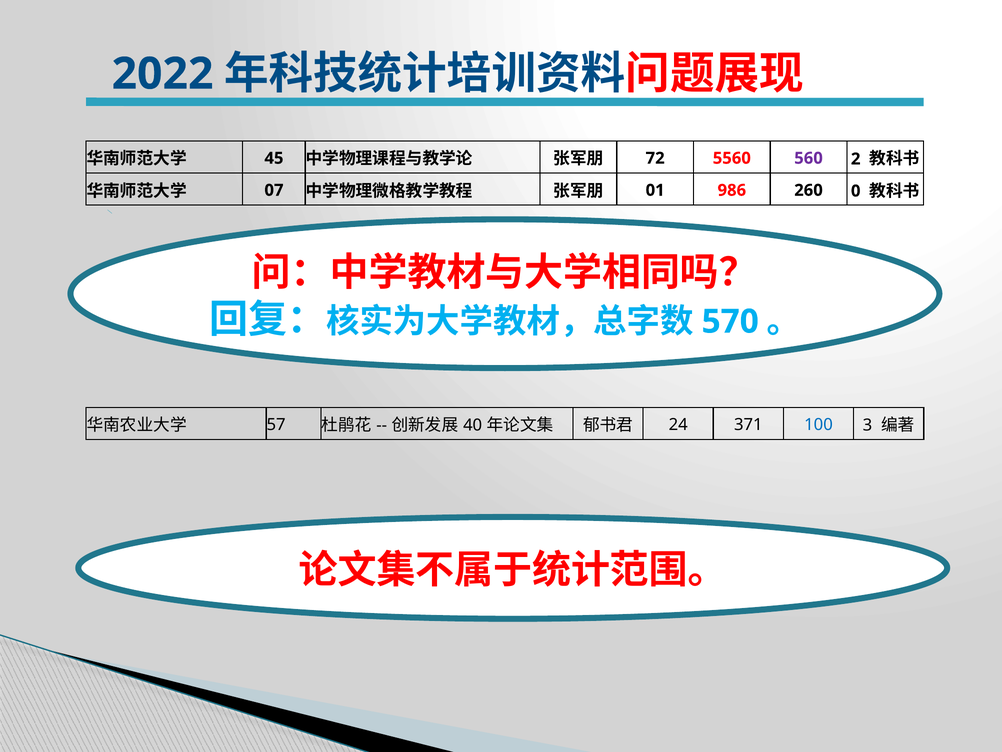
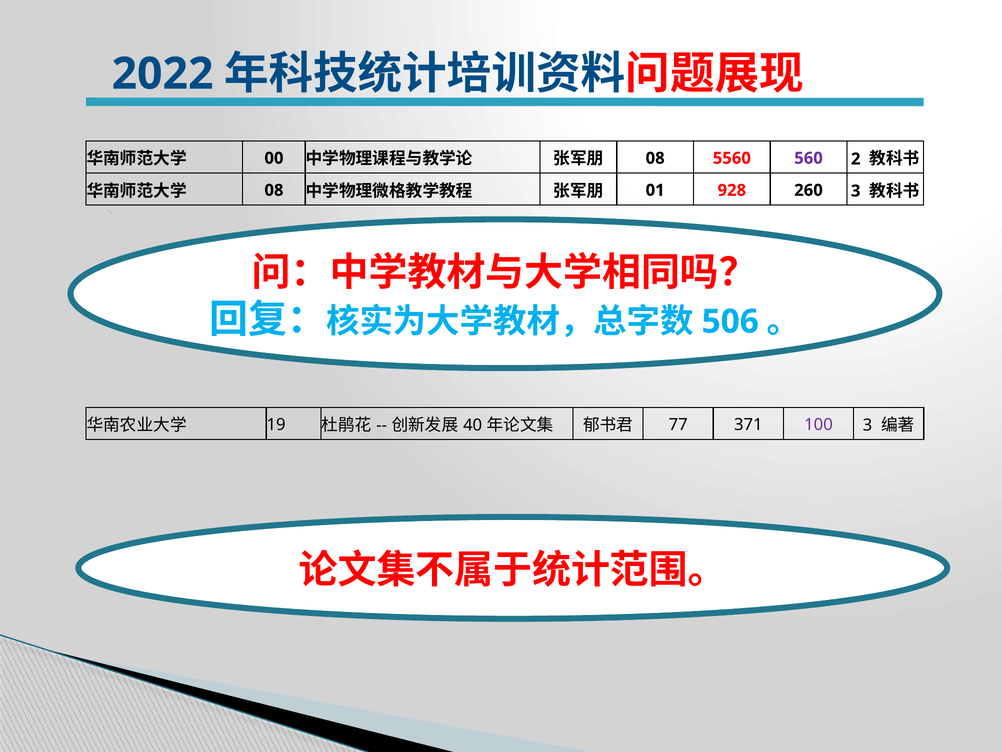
45: 45 -> 00 (274, 158)
72: 72 -> 08 (655, 158)
07: 07 -> 08 (274, 190)
986: 986 -> 928 (732, 190)
260 0: 0 -> 3 (856, 191)
570: 570 -> 506 (730, 321)
57: 57 -> 19 (276, 424)
24: 24 -> 77 (678, 424)
100 colour: blue -> purple (819, 424)
